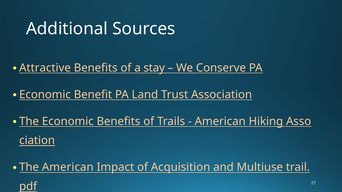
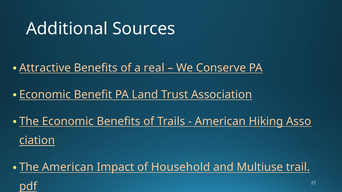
stay: stay -> real (154, 68)
Acquisition: Acquisition -> Household (181, 168)
